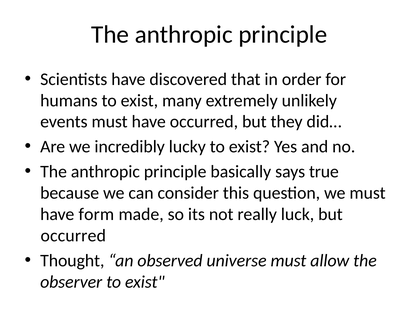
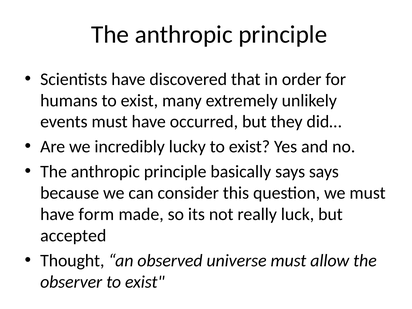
says true: true -> says (324, 172)
occurred: occurred -> accepted (73, 236)
